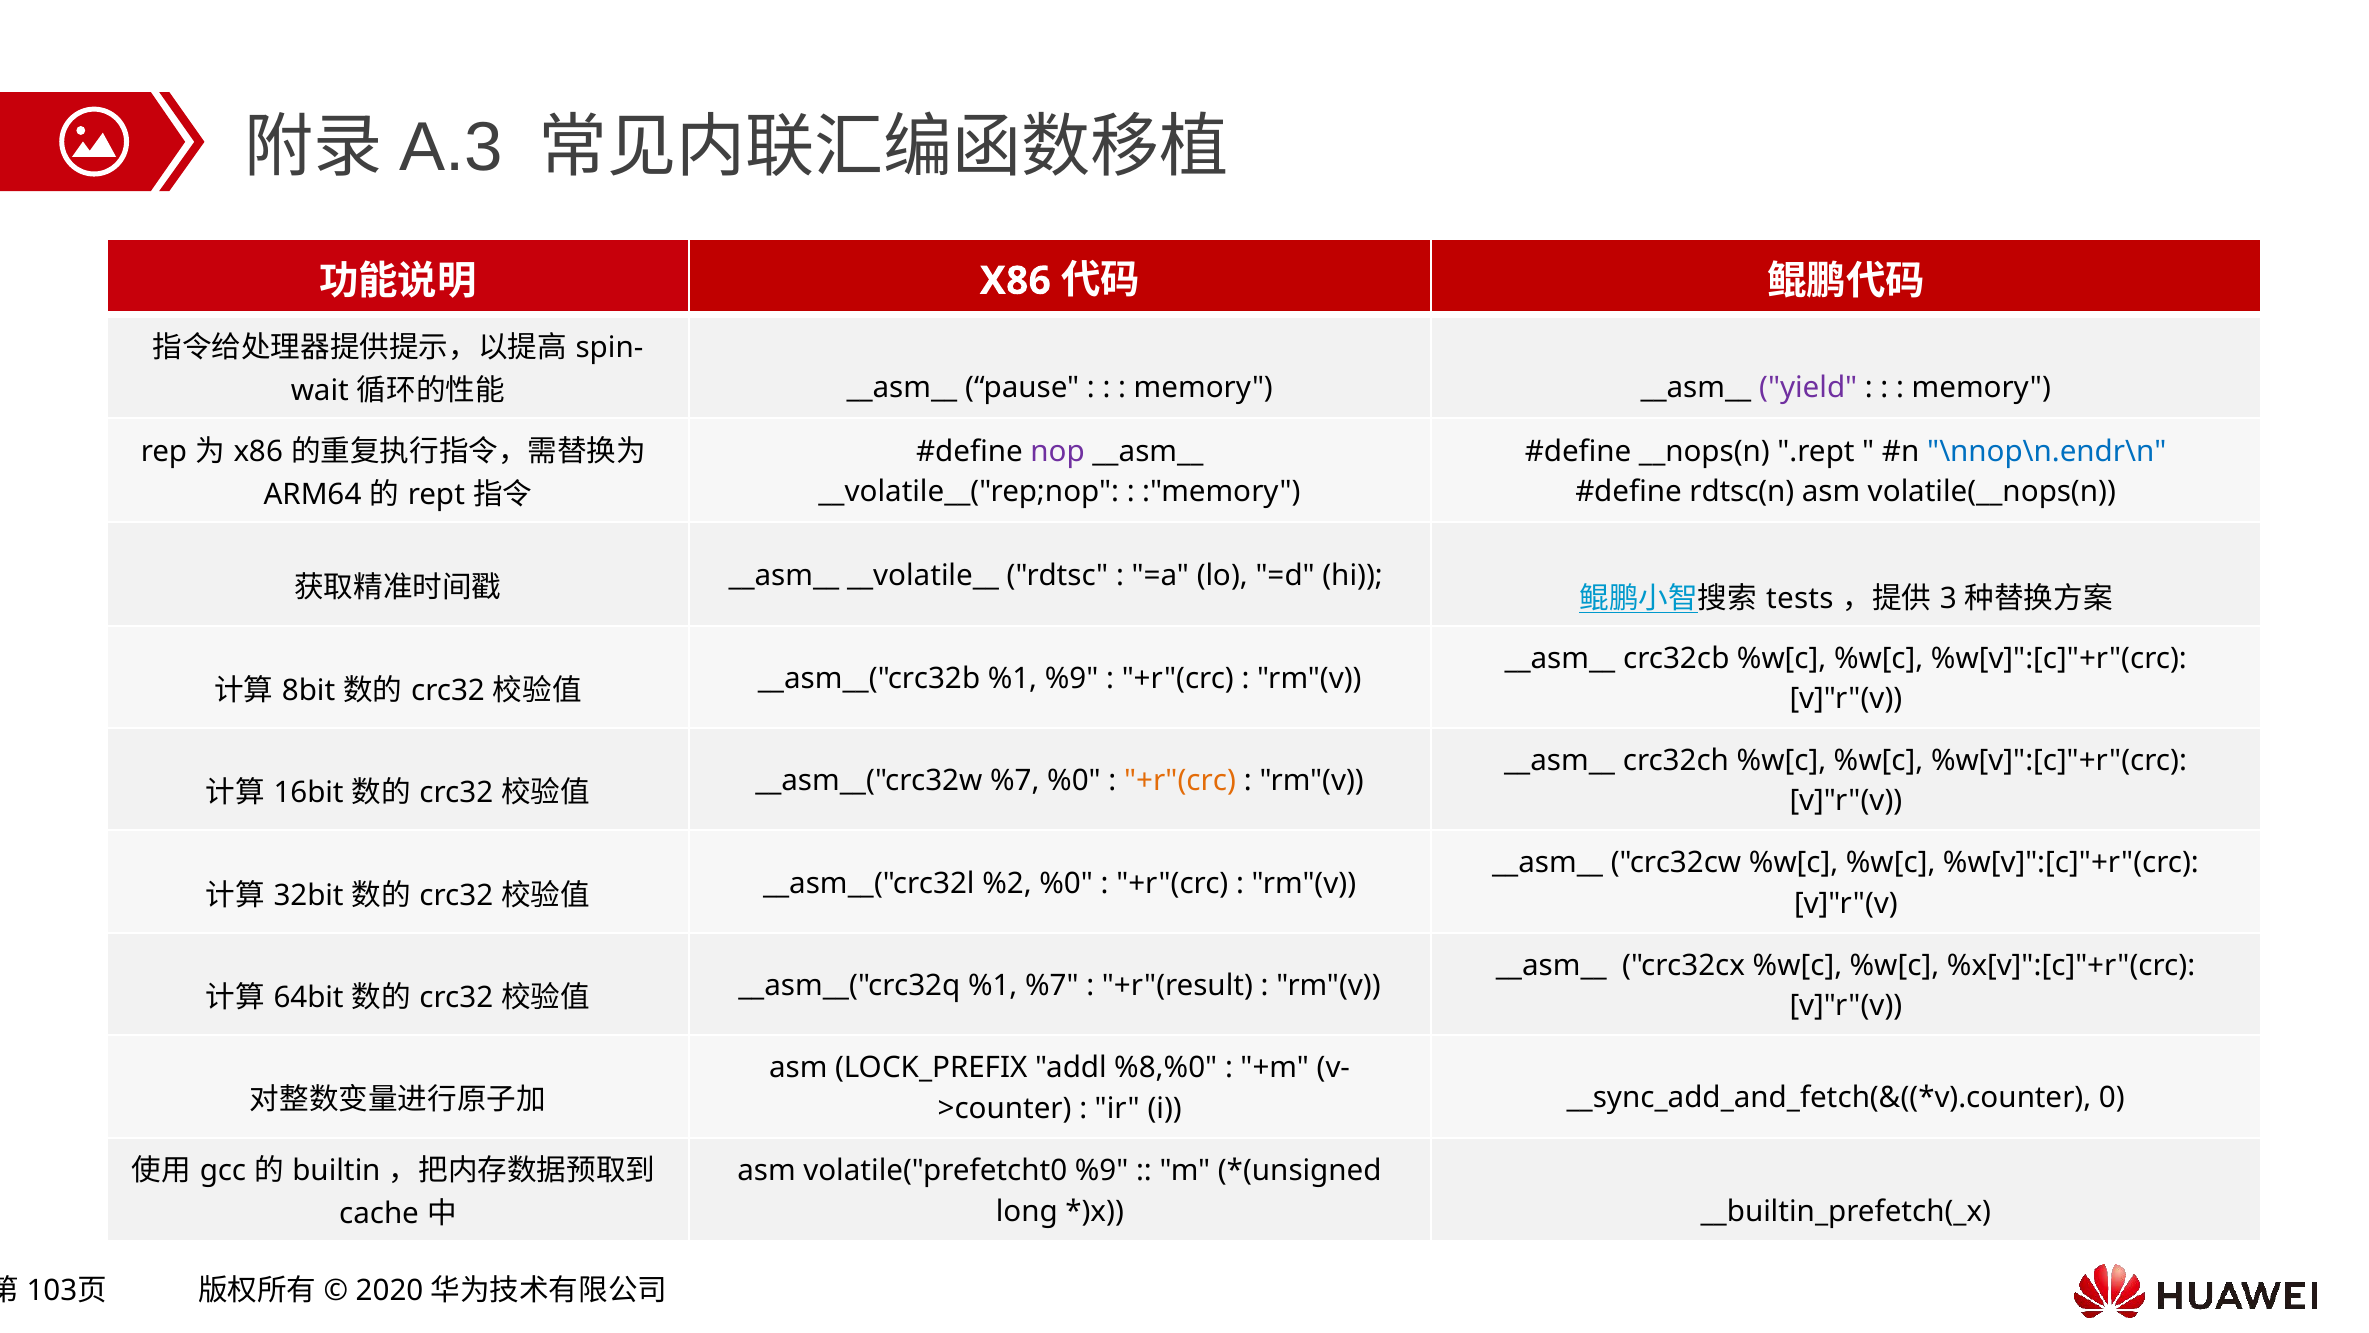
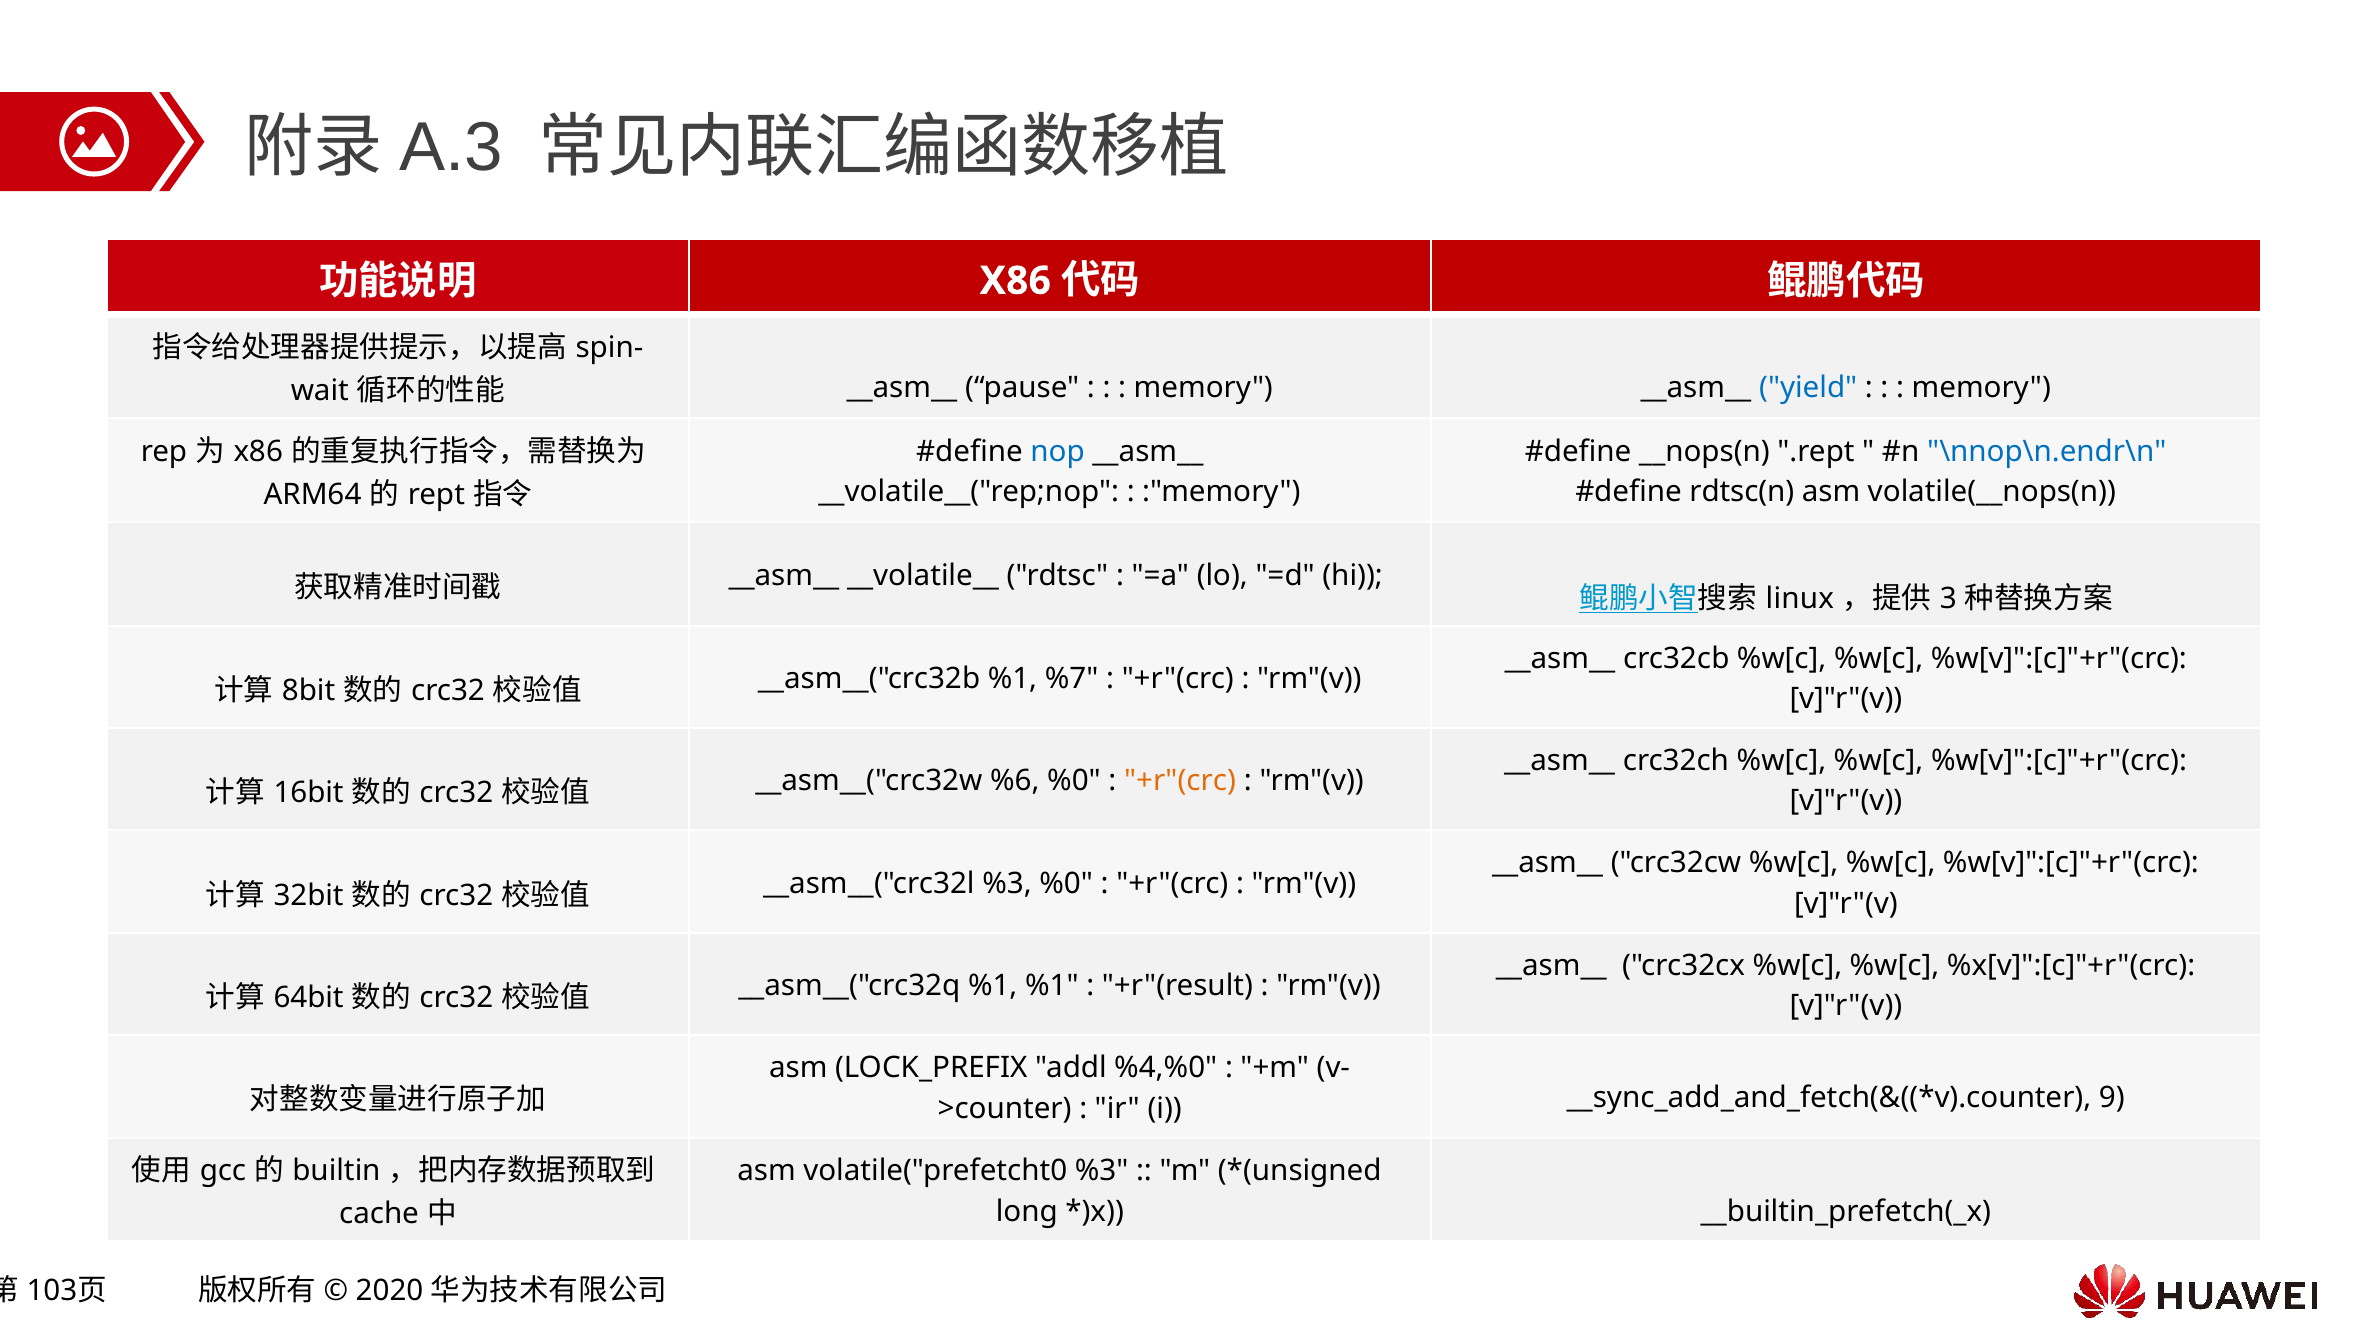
yield colour: purple -> blue (1808, 388)
nop colour: purple -> blue (1058, 451)
tests: tests -> linux (1800, 598)
%1 %9: %9 -> %7 (1072, 678)
%7: %7 -> %6 (1015, 781)
%2: %2 -> %3 (1007, 883)
%1 %7: %7 -> %1 (1052, 985)
%8,%0: %8,%0 -> %4,%0 (1166, 1068)
0: 0 -> 9 (2112, 1098)
volatile("prefetcht0 %9: %9 -> %3 (1102, 1171)
